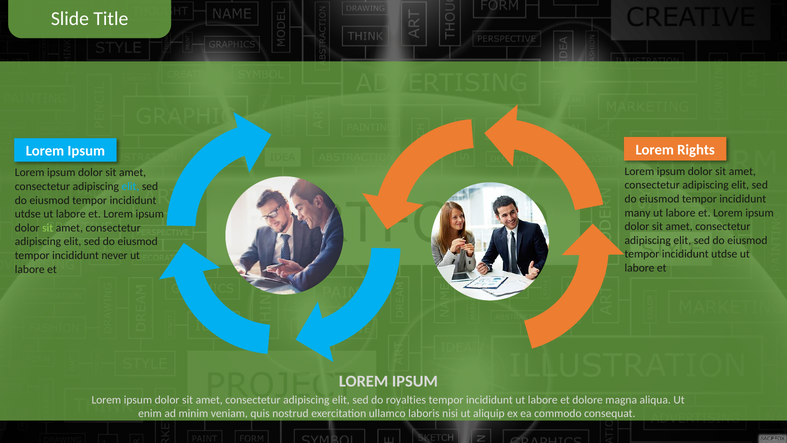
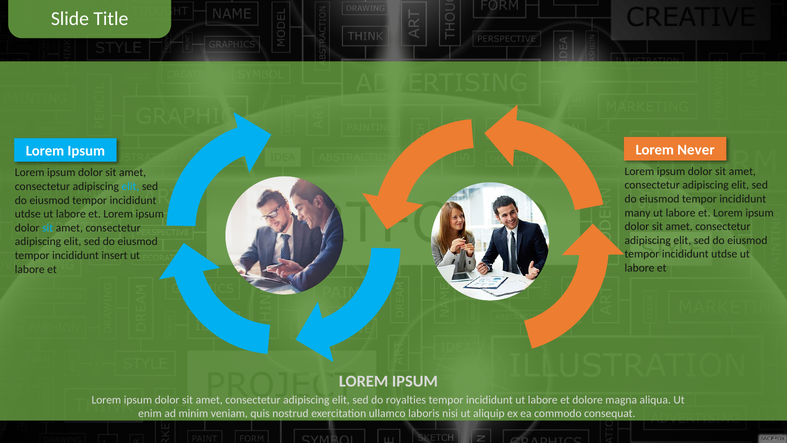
Rights: Rights -> Never (696, 150)
sit colour: light green -> light blue (48, 228)
never: never -> insert (115, 255)
